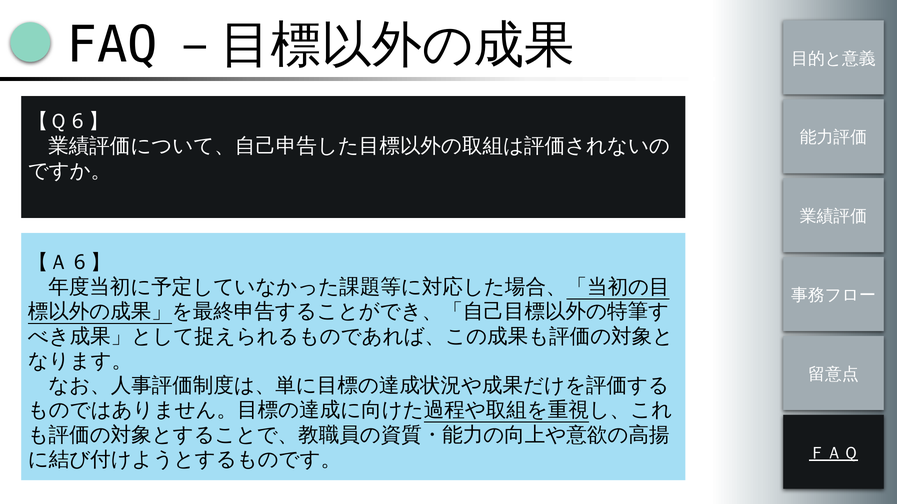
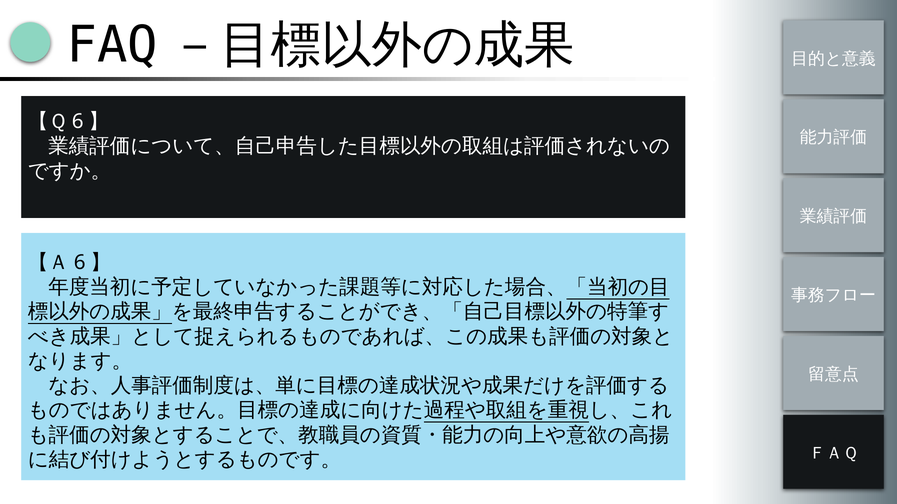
ＦＡＱ underline: present -> none (834, 454)
